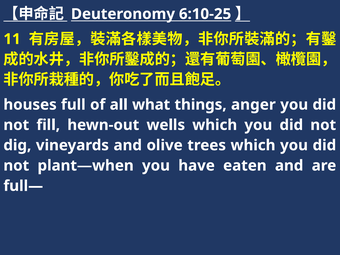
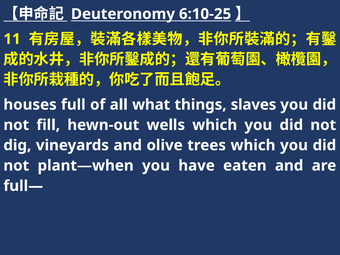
anger: anger -> slaves (254, 105)
